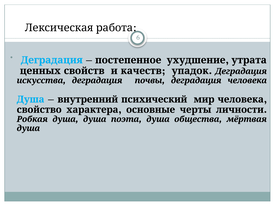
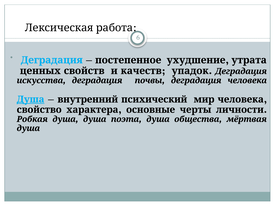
Душа underline: none -> present (31, 99)
